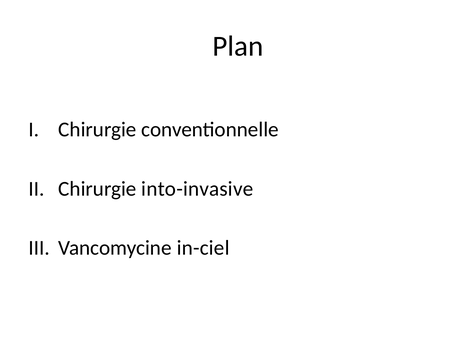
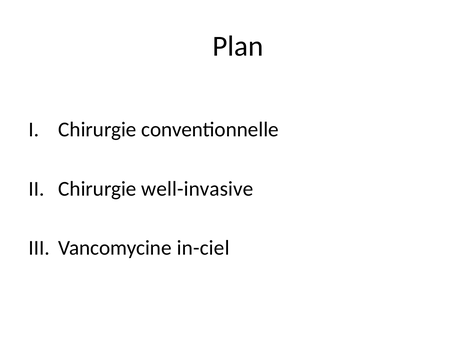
into-invasive: into-invasive -> well-invasive (197, 189)
